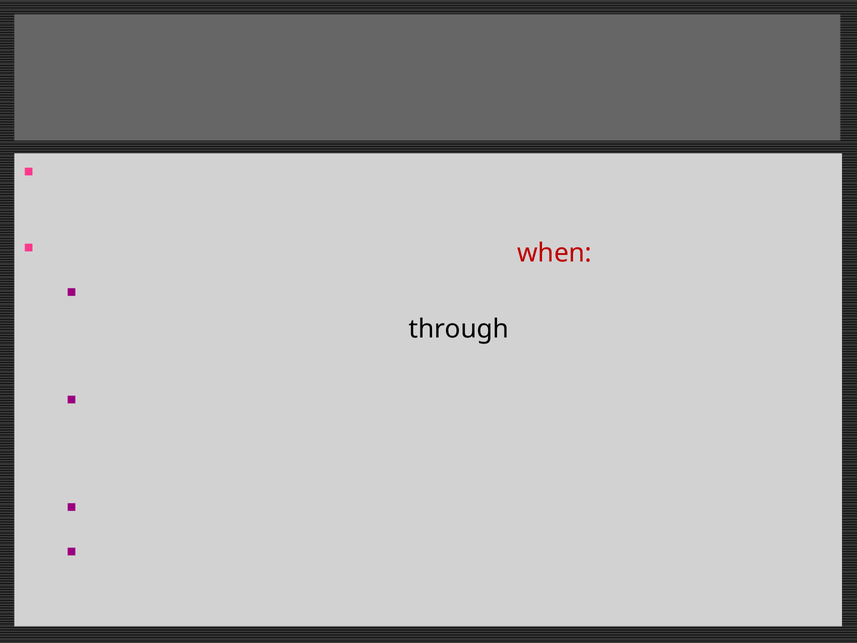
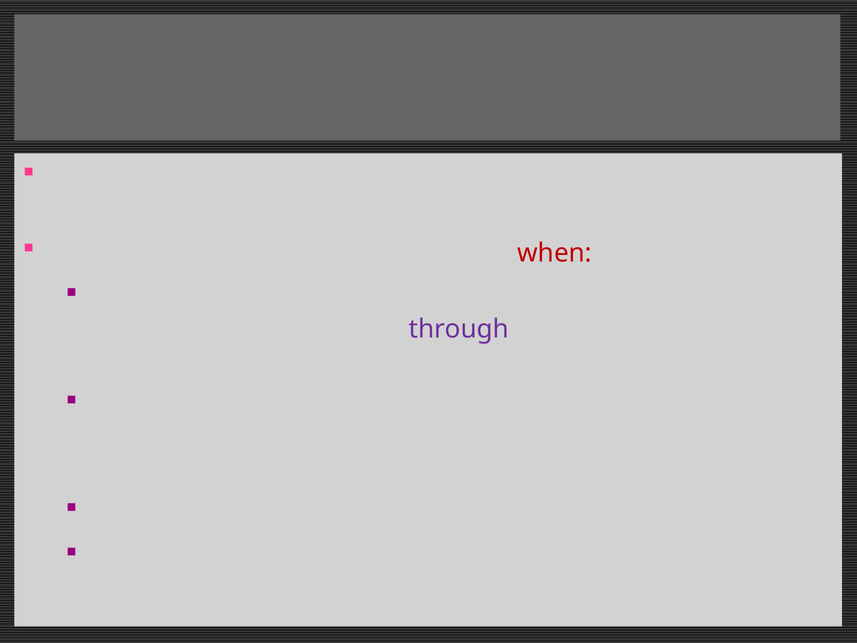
through colour: black -> purple (459, 329)
